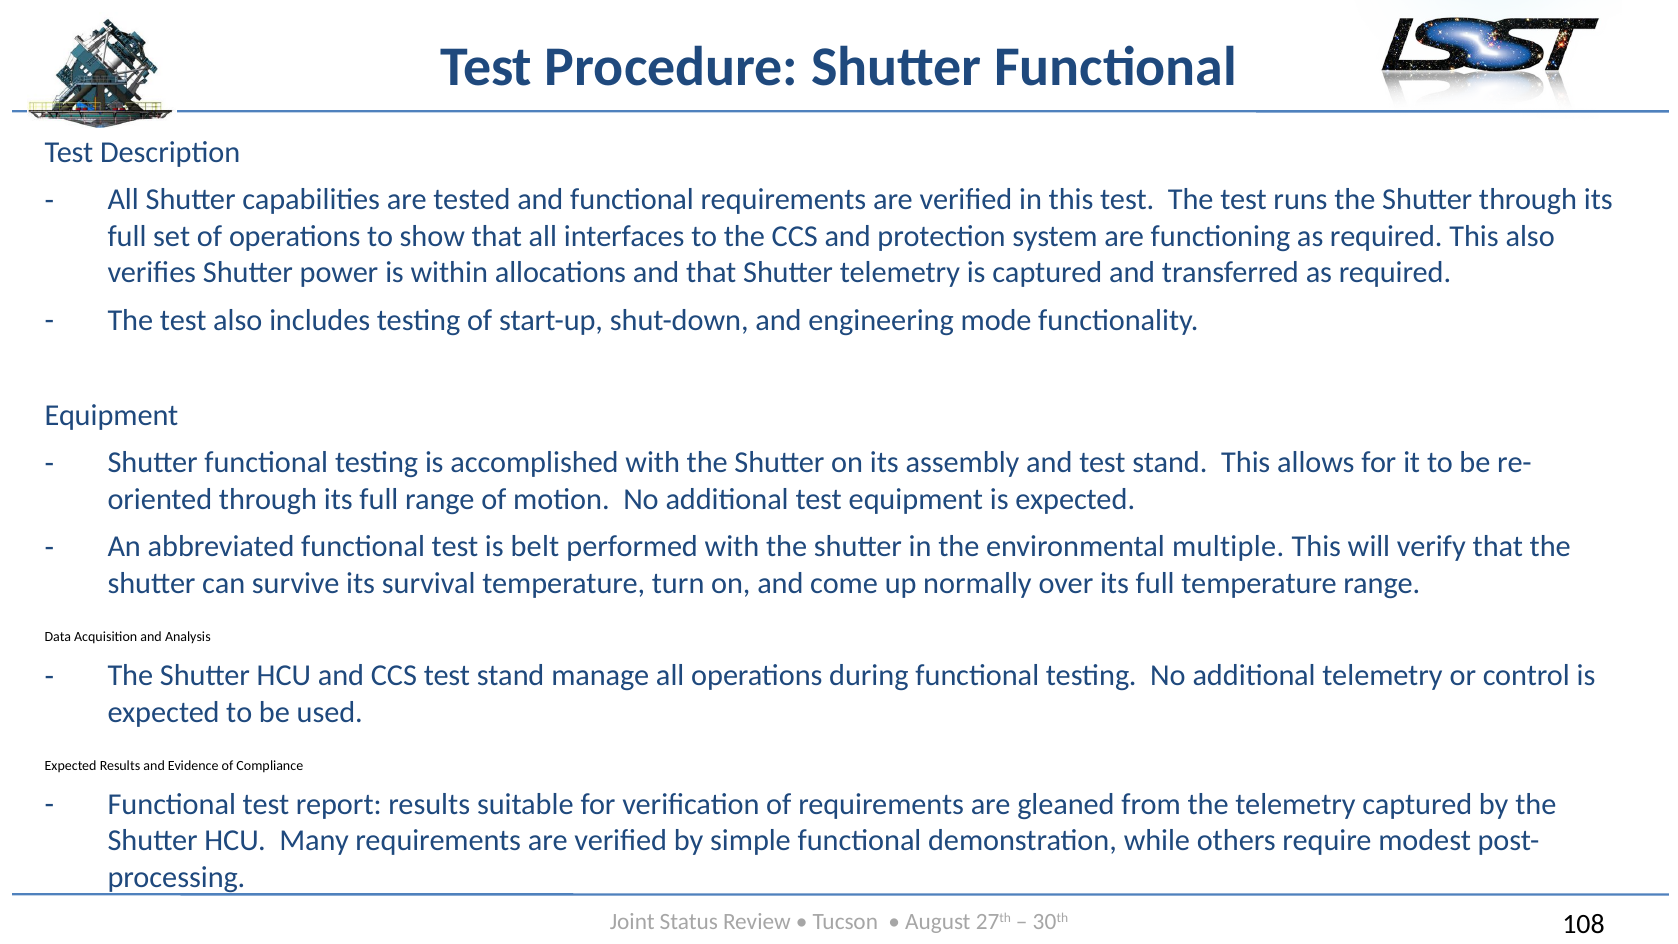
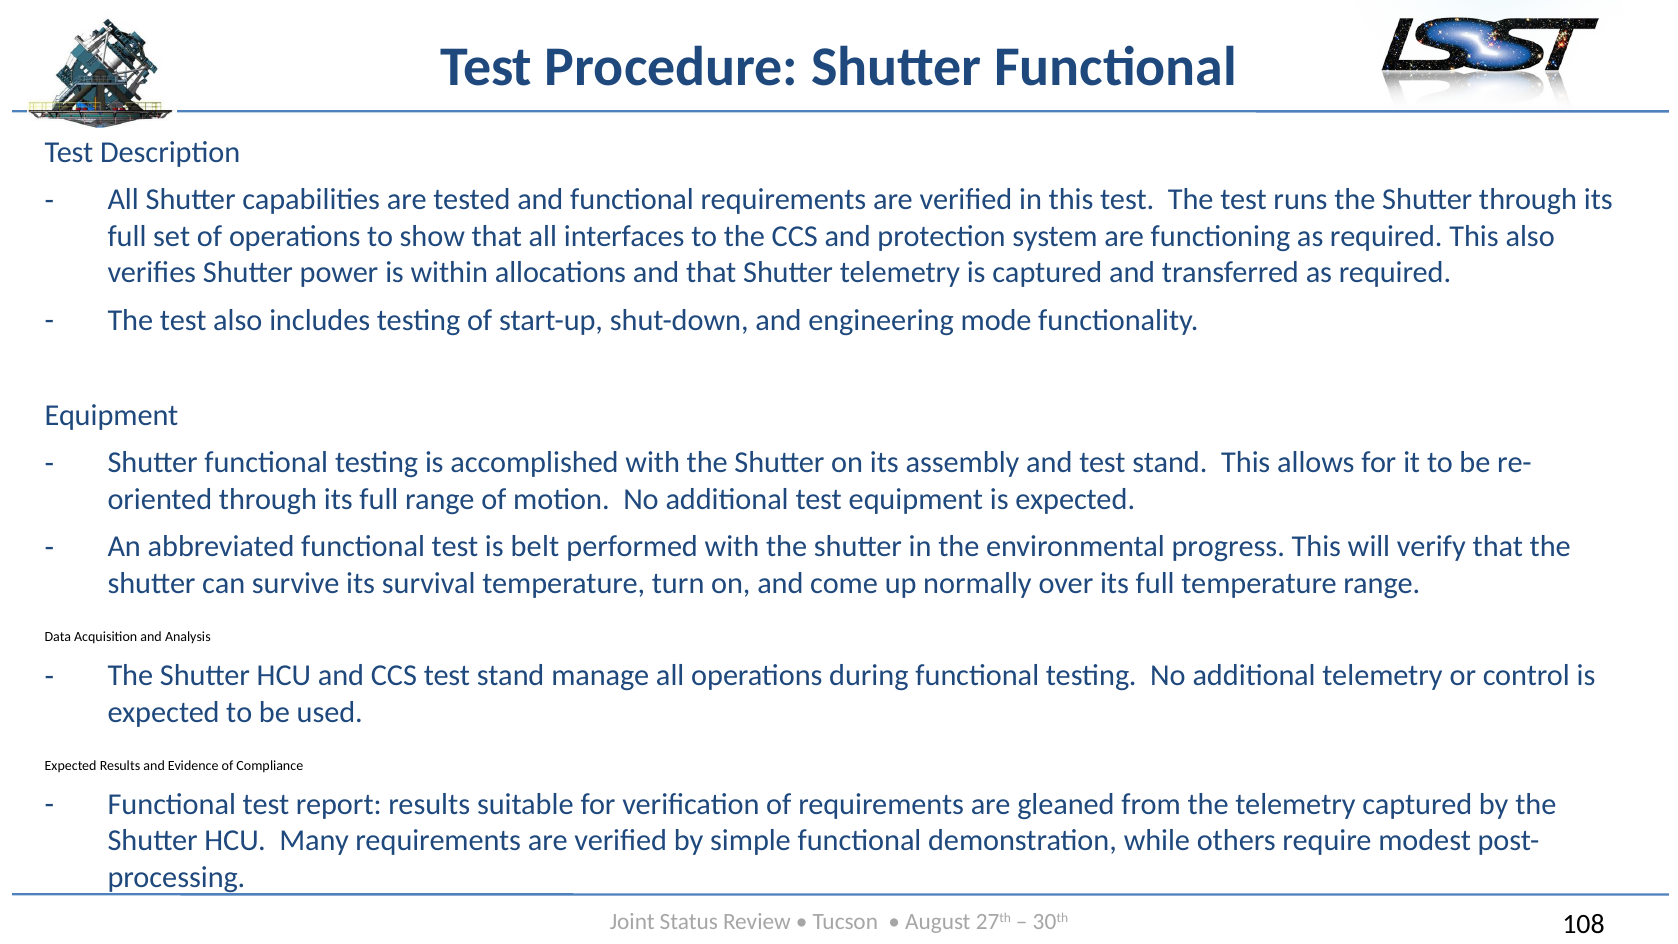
multiple: multiple -> progress (1228, 547)
